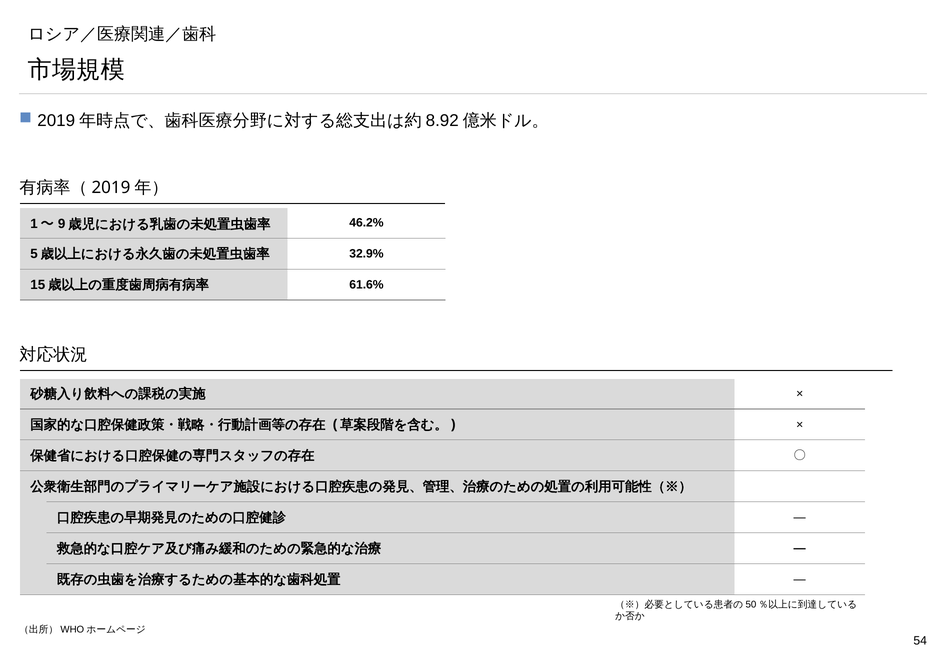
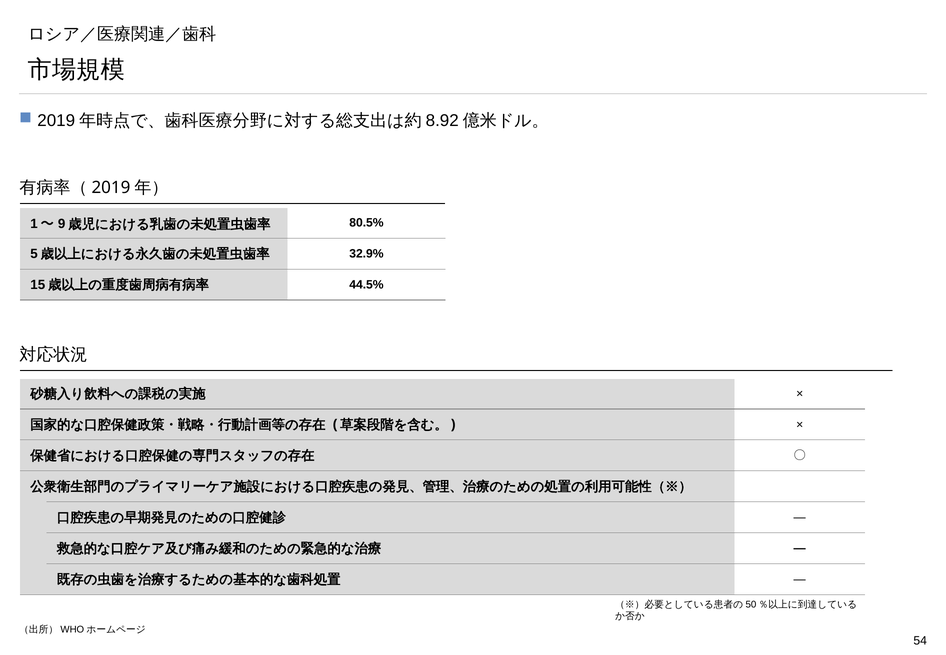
46.2%: 46.2% -> 80.5% (366, 223)
61.6%: 61.6% -> 44.5% (366, 285)
